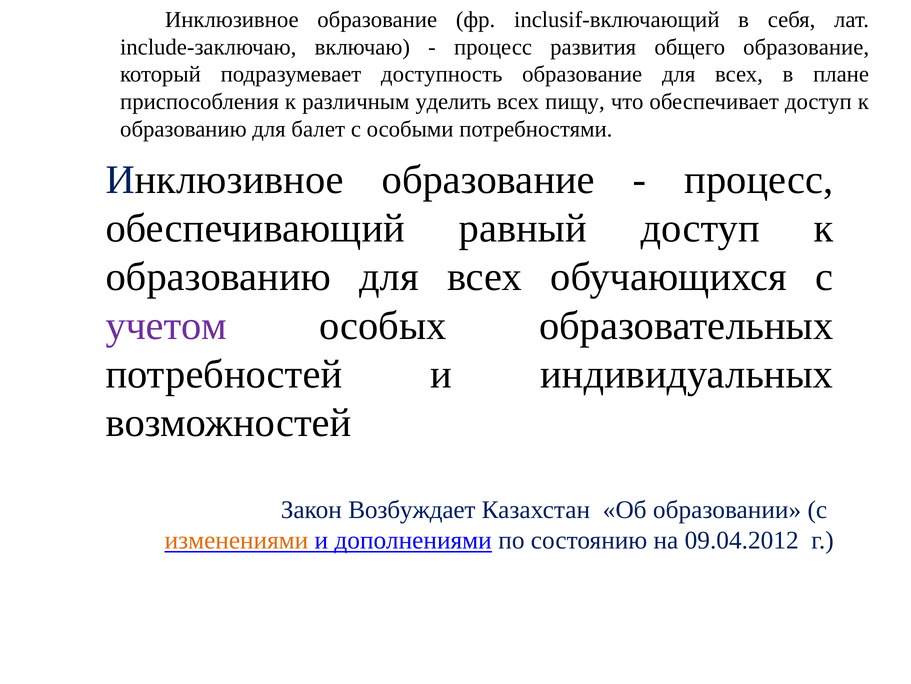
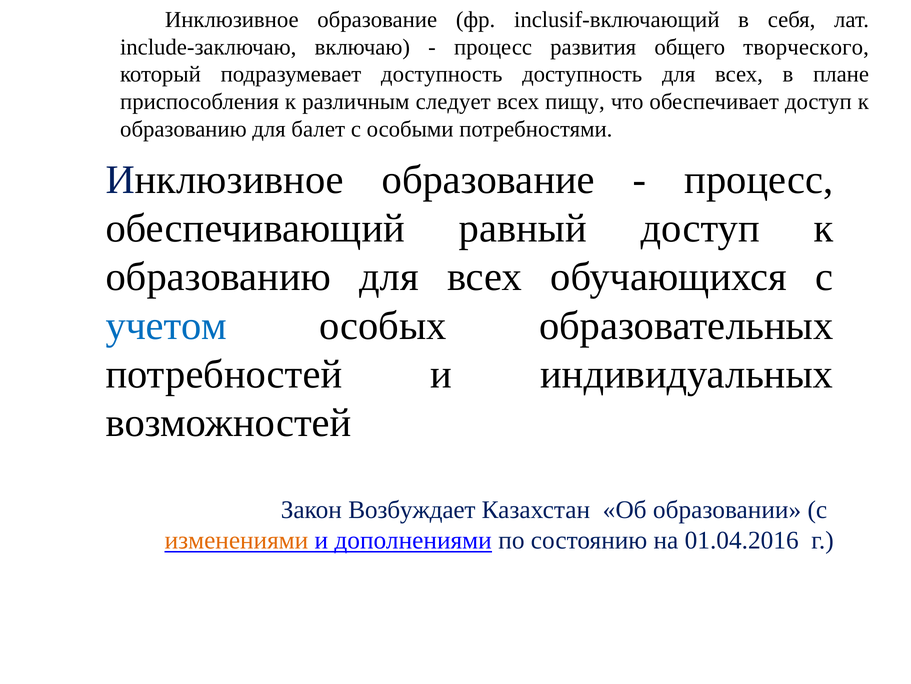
общего образование: образование -> творческого (806, 47)
доступность образование: образование -> доступность (582, 74)
уделить: уделить -> следует (453, 102)
учетом colour: purple -> blue (166, 325)
09.04.2012: 09.04.2012 -> 01.04.2016 (742, 540)
